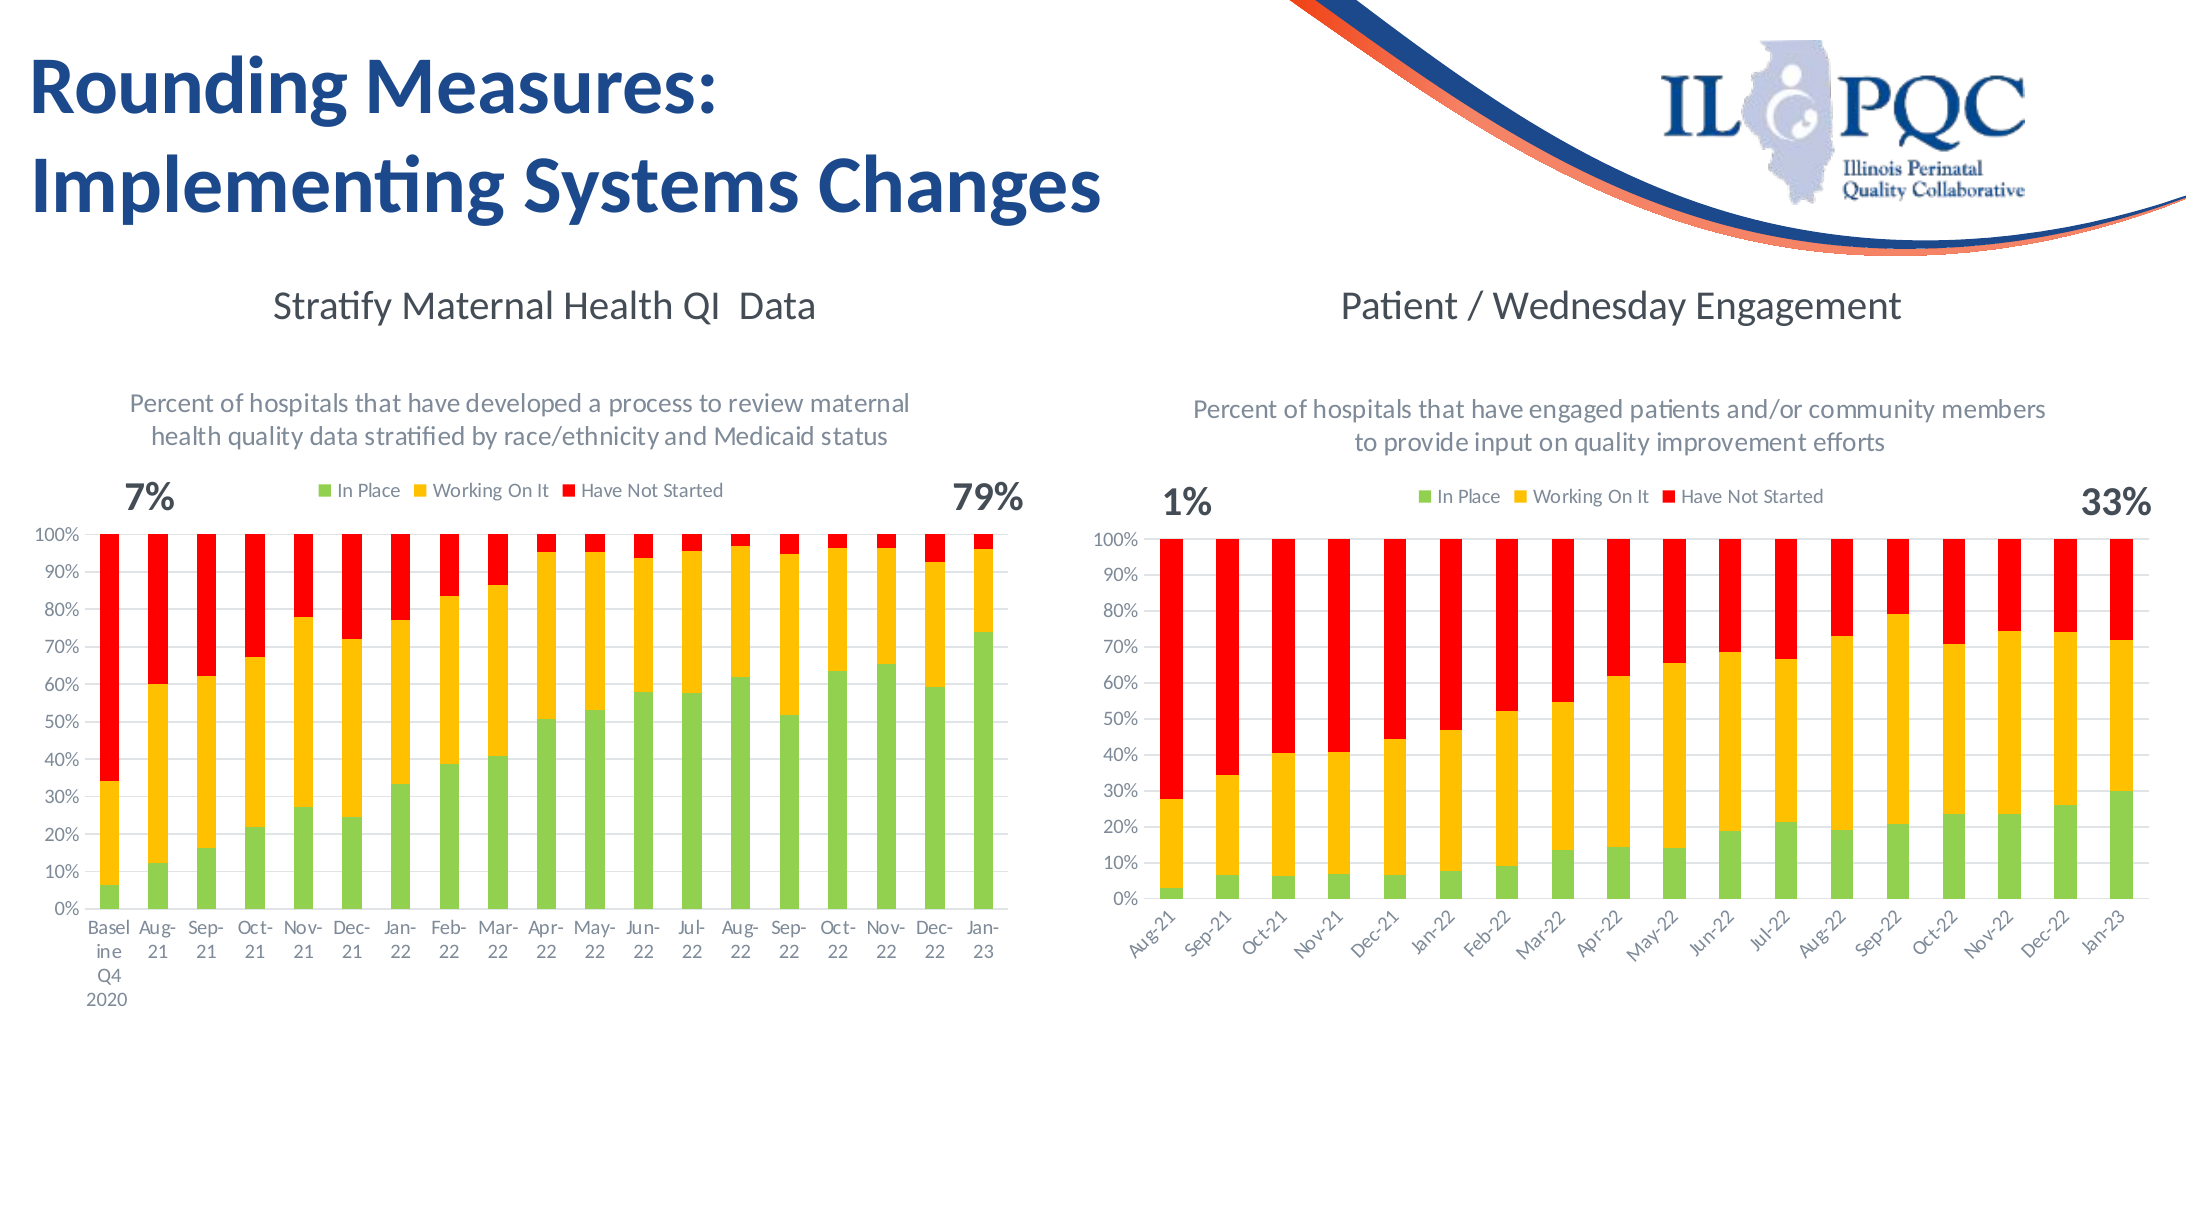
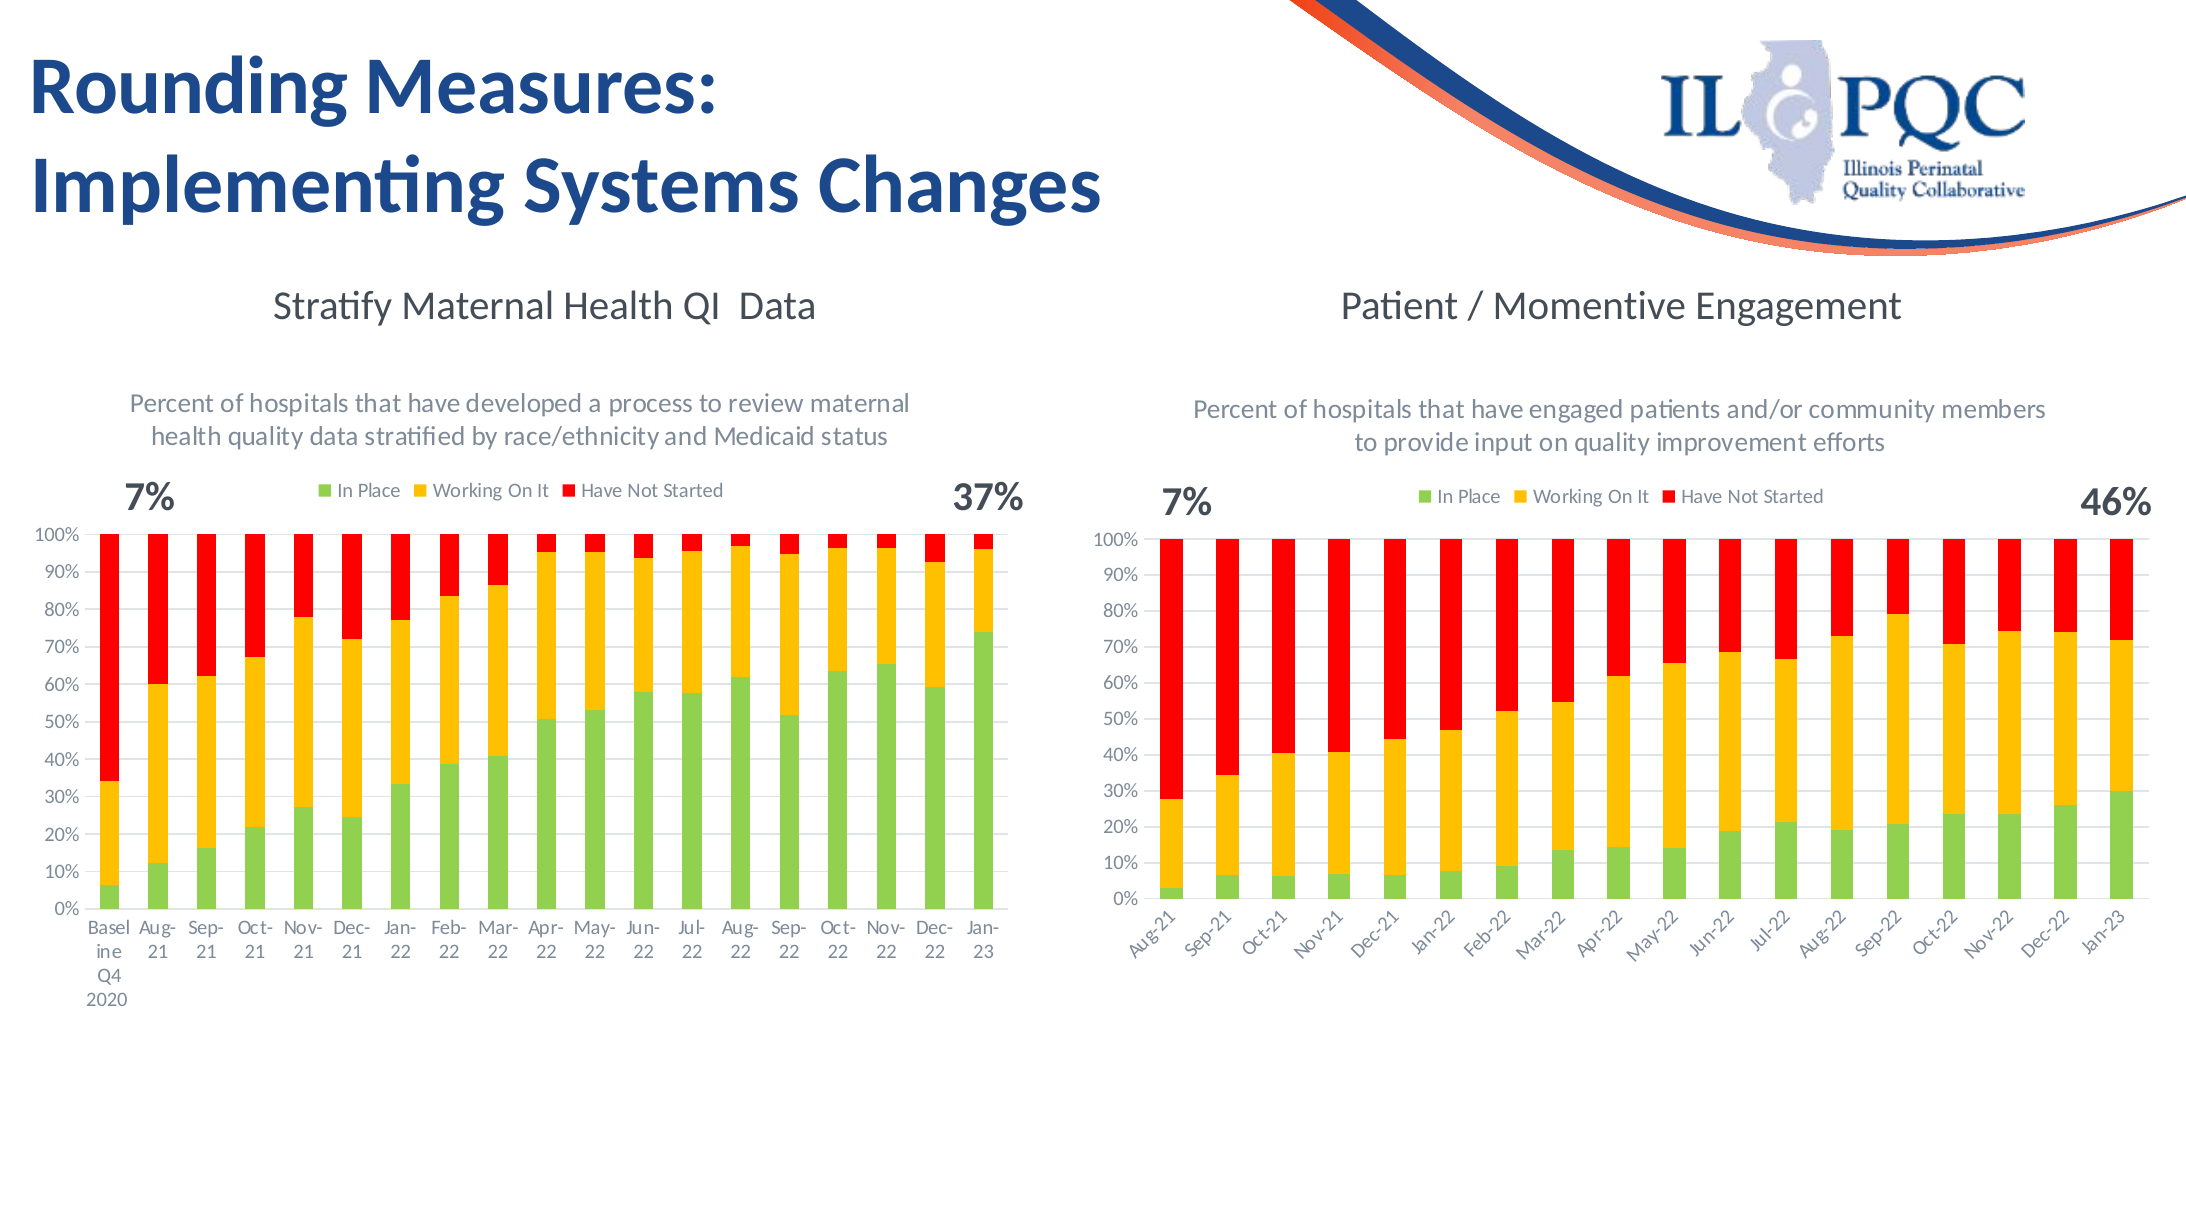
Wednesday: Wednesday -> Momentive (1589, 306)
7% 1%: 1% -> 7% (1187, 501)
79%: 79% -> 37% (988, 497)
33%: 33% -> 46% (2116, 501)
